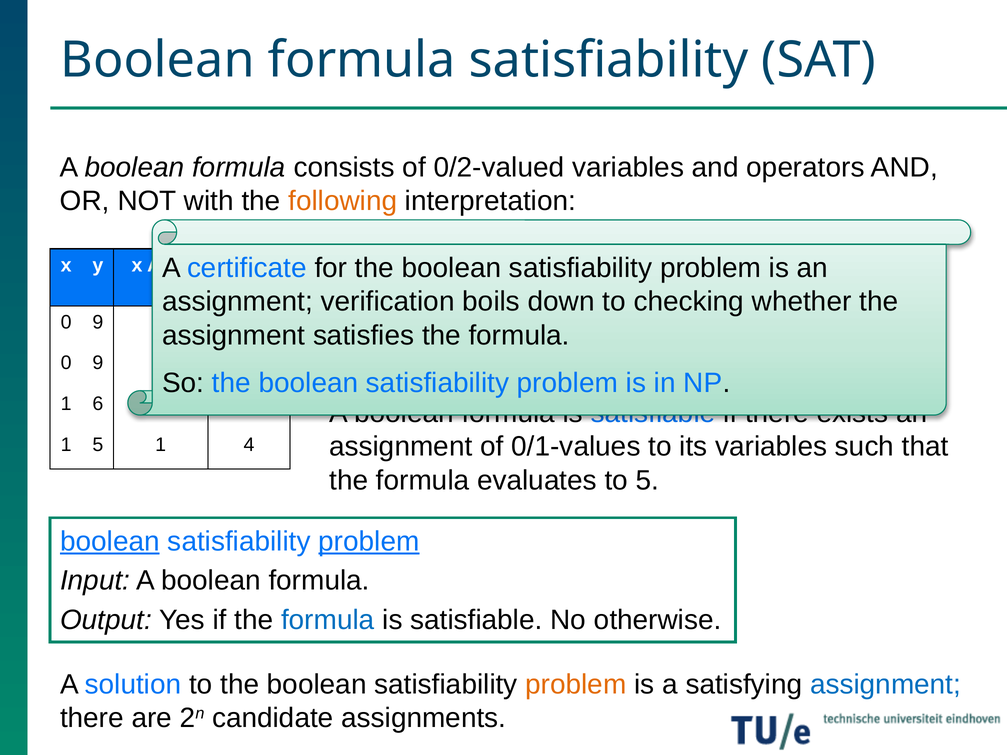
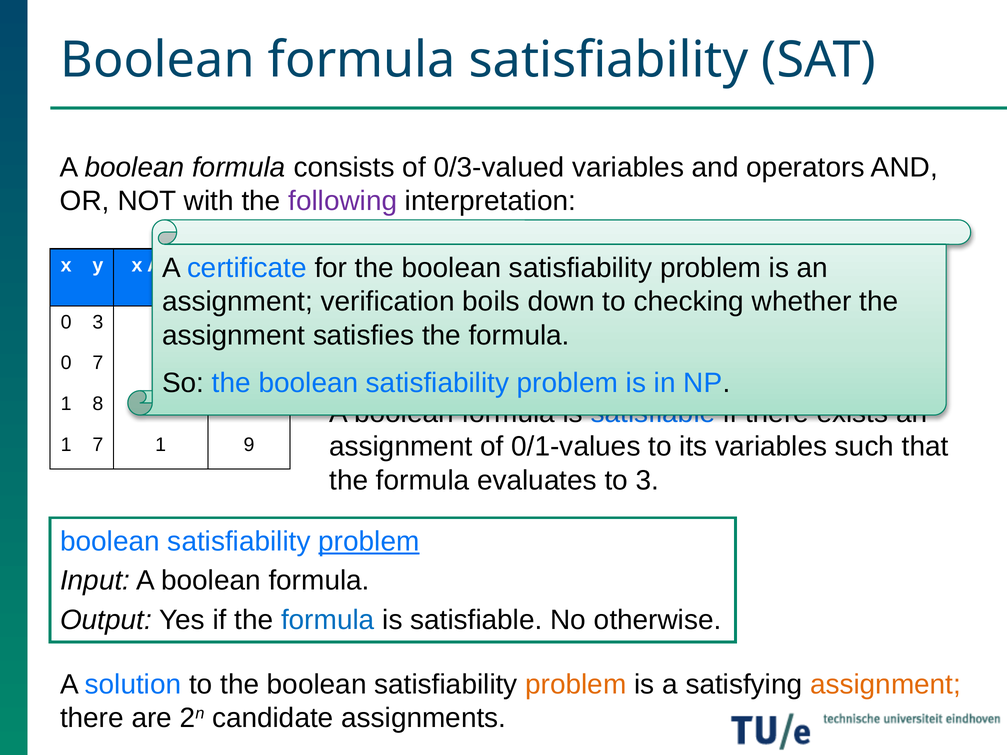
0/2-valued: 0/2-valued -> 0/3-valued (499, 168)
following colour: orange -> purple (343, 201)
9: 9 -> 3 (98, 322)
9: 9 -> 7 (98, 363)
6: 6 -> 8 (98, 404)
1 5: 5 -> 7 (98, 445)
4: 4 -> 9 (249, 445)
to 5: 5 -> 3 (647, 480)
boolean underline: present -> none (110, 542)
assignment colour: blue -> orange (886, 685)
